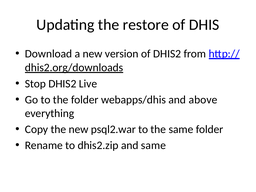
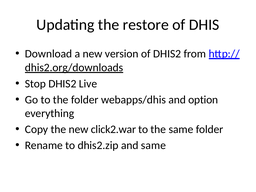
above: above -> option (203, 100)
psql2.war: psql2.war -> click2.war (113, 129)
